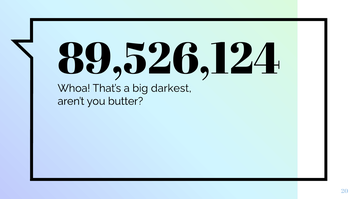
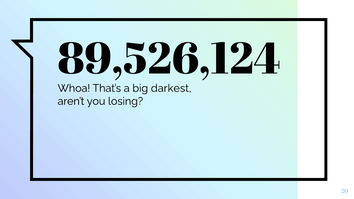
butter: butter -> losing (126, 101)
